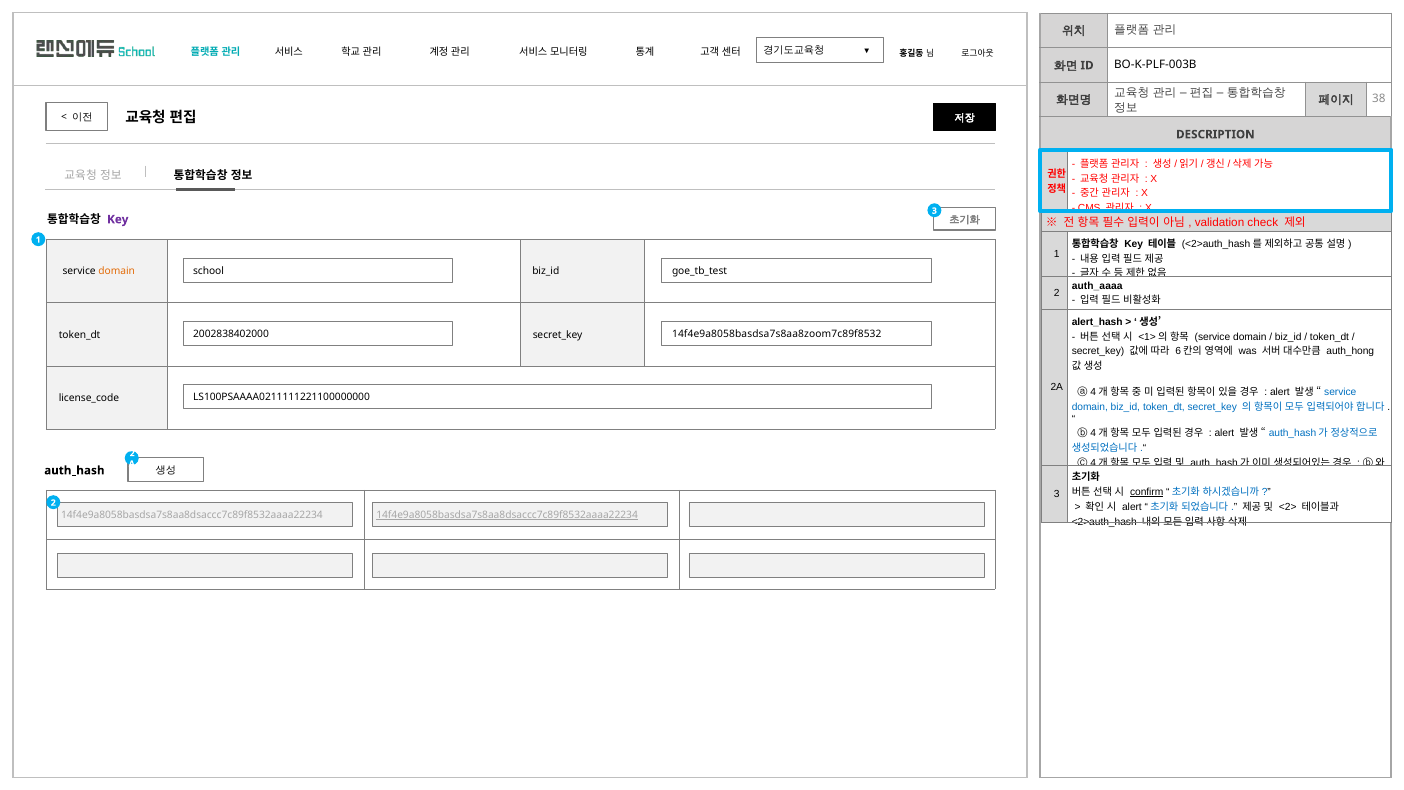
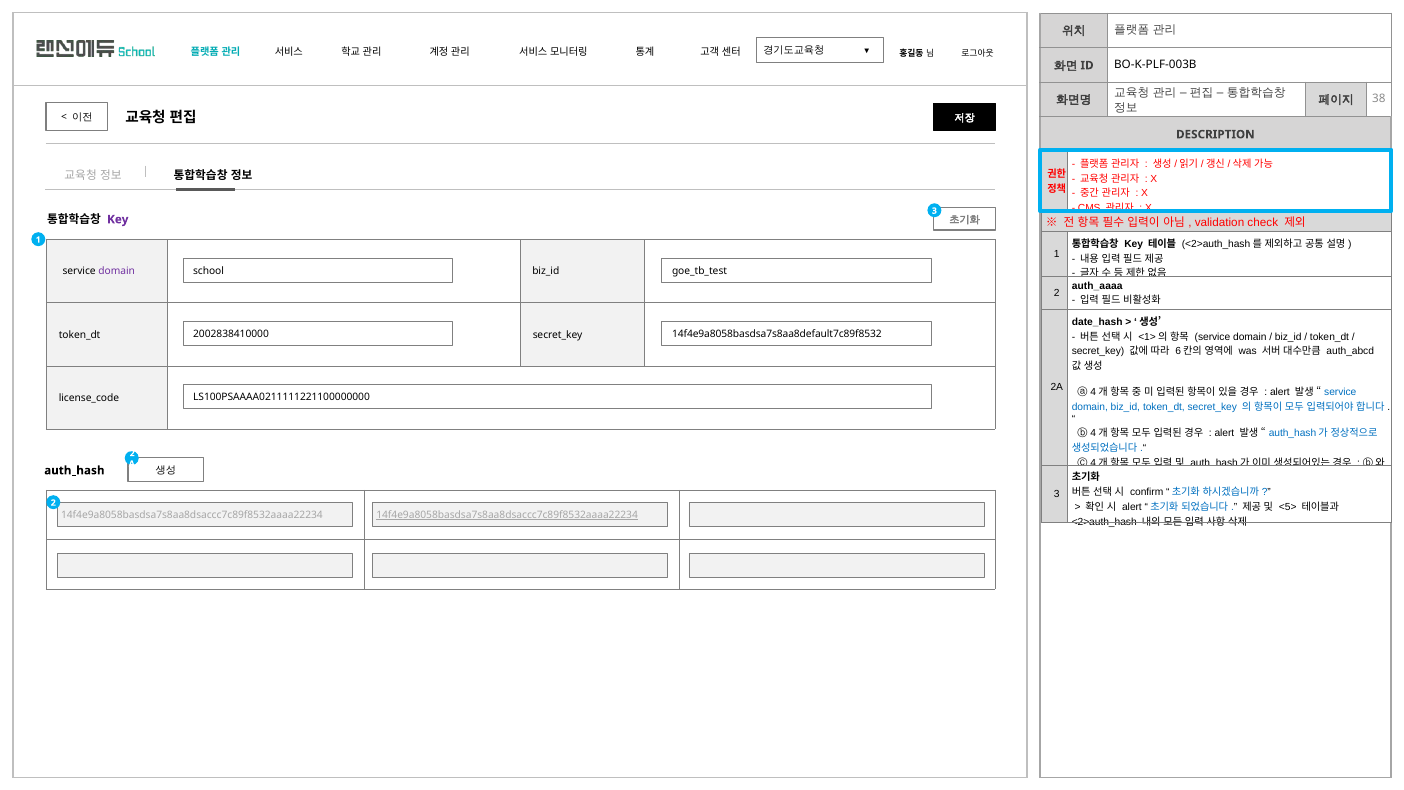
domain colour: orange -> purple (117, 271)
alert_hash: alert_hash -> date_hash (1097, 322)
2002838402000: 2002838402000 -> 2002838410000 (231, 334)
14f4e9a8058basdsa7s8aa8zoom7c89f8532: 14f4e9a8058basdsa7s8aa8zoom7c89f8532 -> 14f4e9a8058basdsa7s8aa8default7c89f8532 (777, 334)
auth_hong: auth_hong -> auth_abcd (1350, 351)
confirm underline: present -> none (1147, 492)
<2>: <2> -> <5> (1288, 507)
